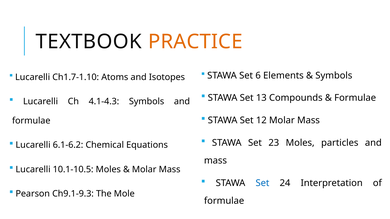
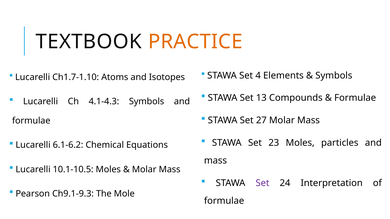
6: 6 -> 4 (258, 76)
12: 12 -> 27 (261, 121)
Set colour: blue -> purple (262, 183)
